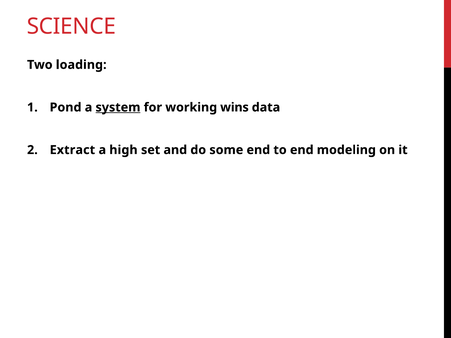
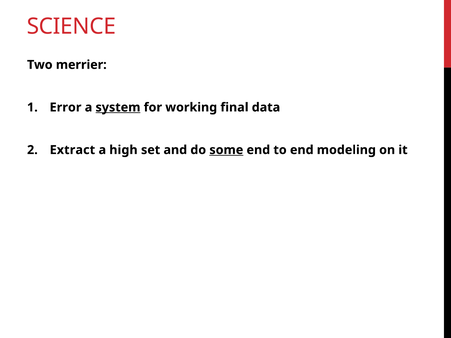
loading: loading -> merrier (81, 65)
Pond: Pond -> Error (66, 107)
wins: wins -> final (234, 107)
some underline: none -> present (226, 150)
